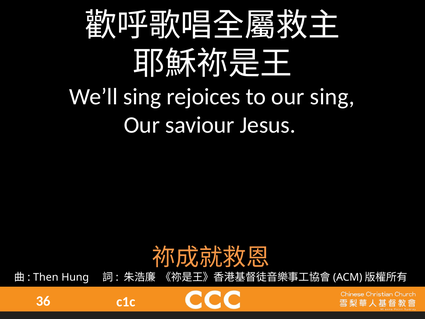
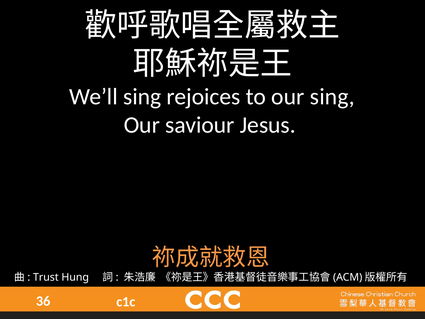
Then: Then -> Trust (46, 277)
